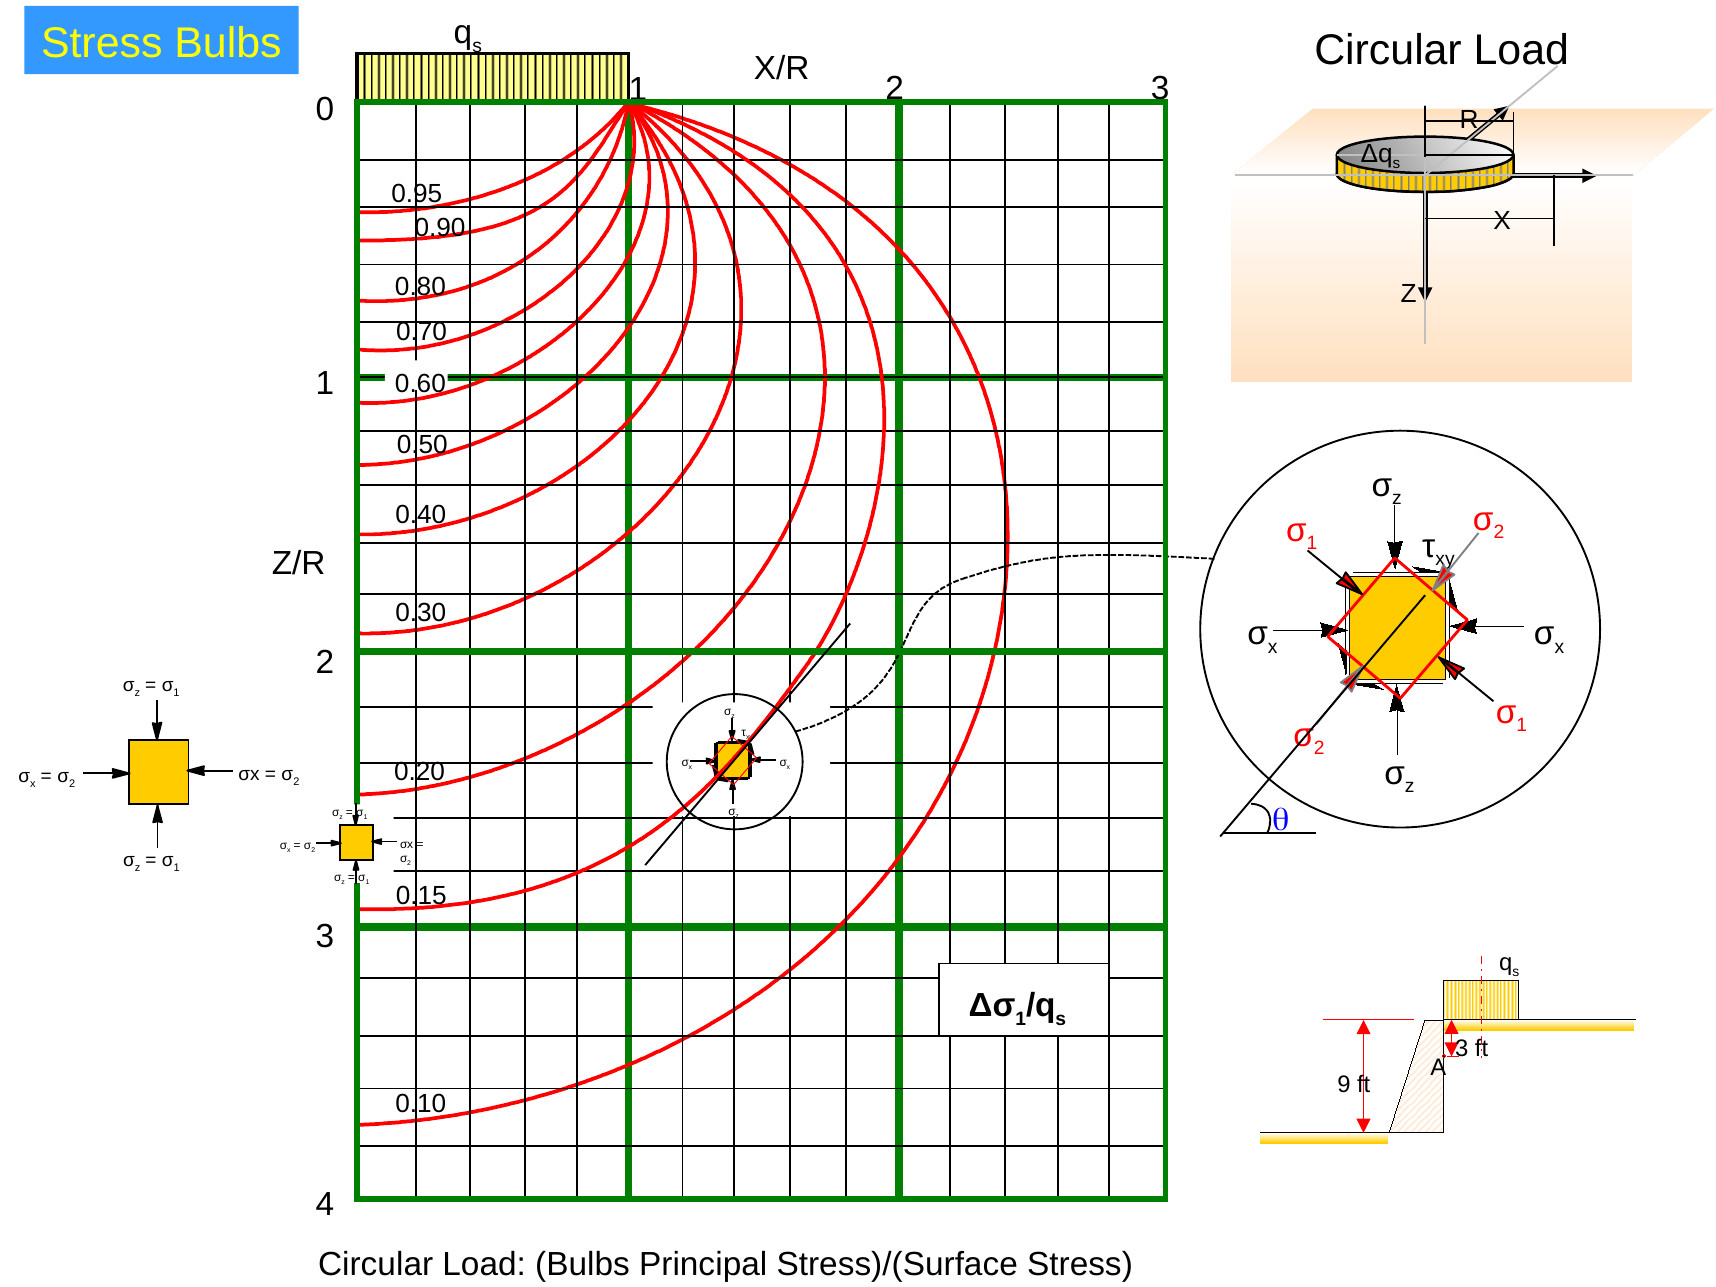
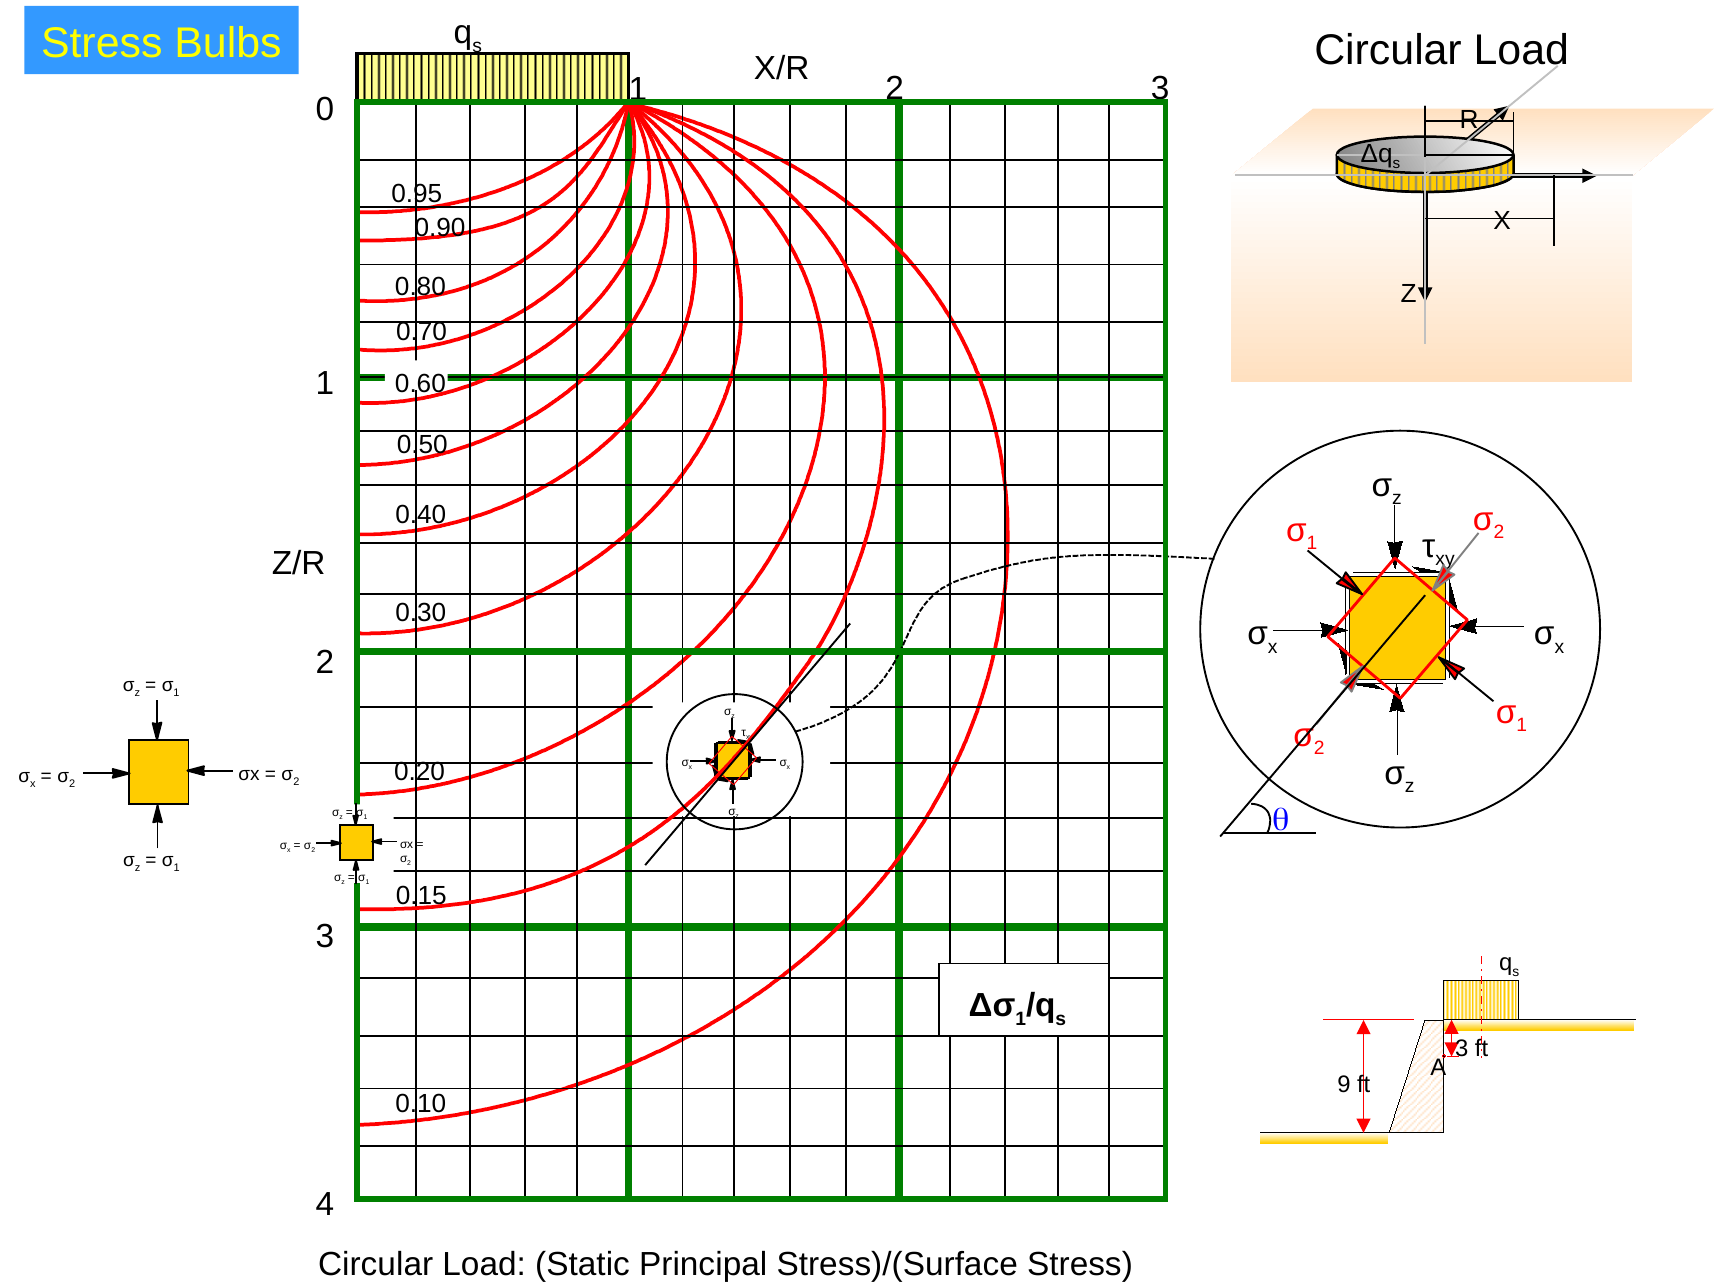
Load Bulbs: Bulbs -> Static (583, 1264)
